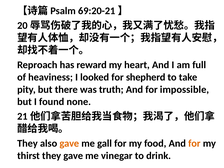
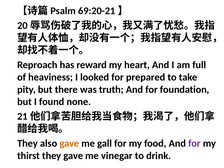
shepherd: shepherd -> prepared (146, 77)
impossible: impossible -> foundation (185, 89)
for colour: orange -> purple (194, 143)
